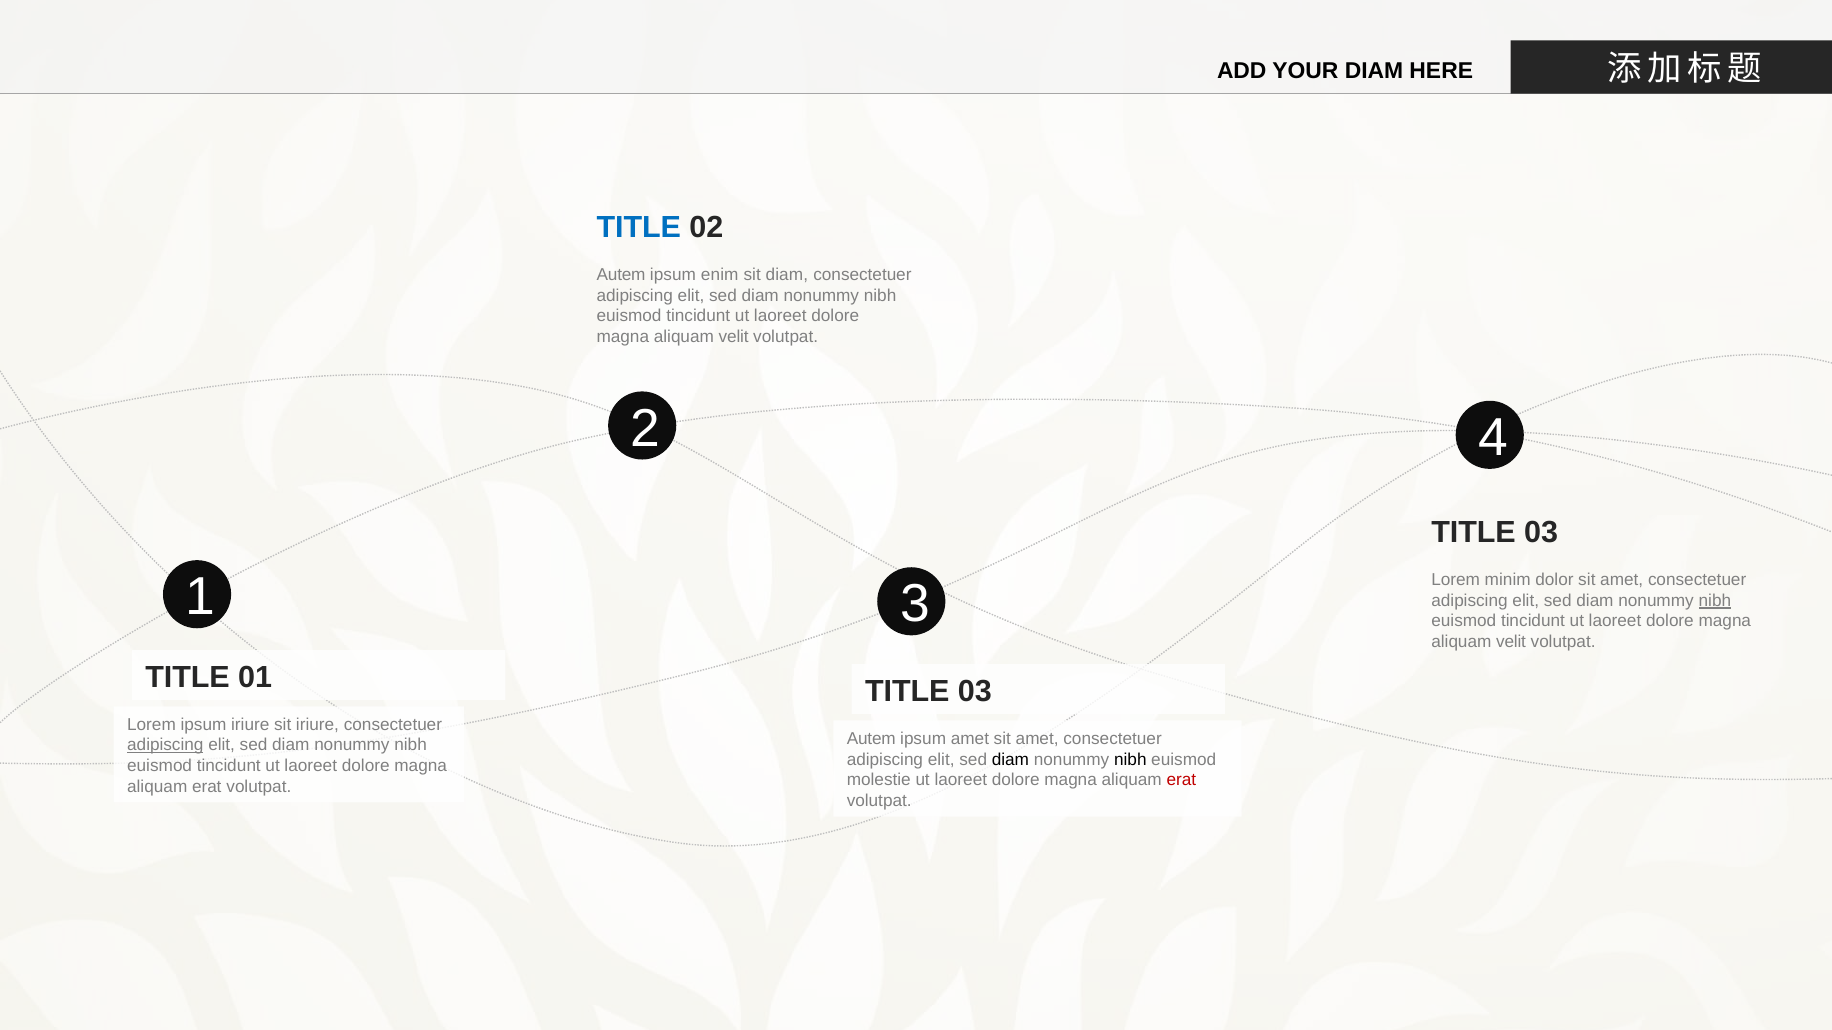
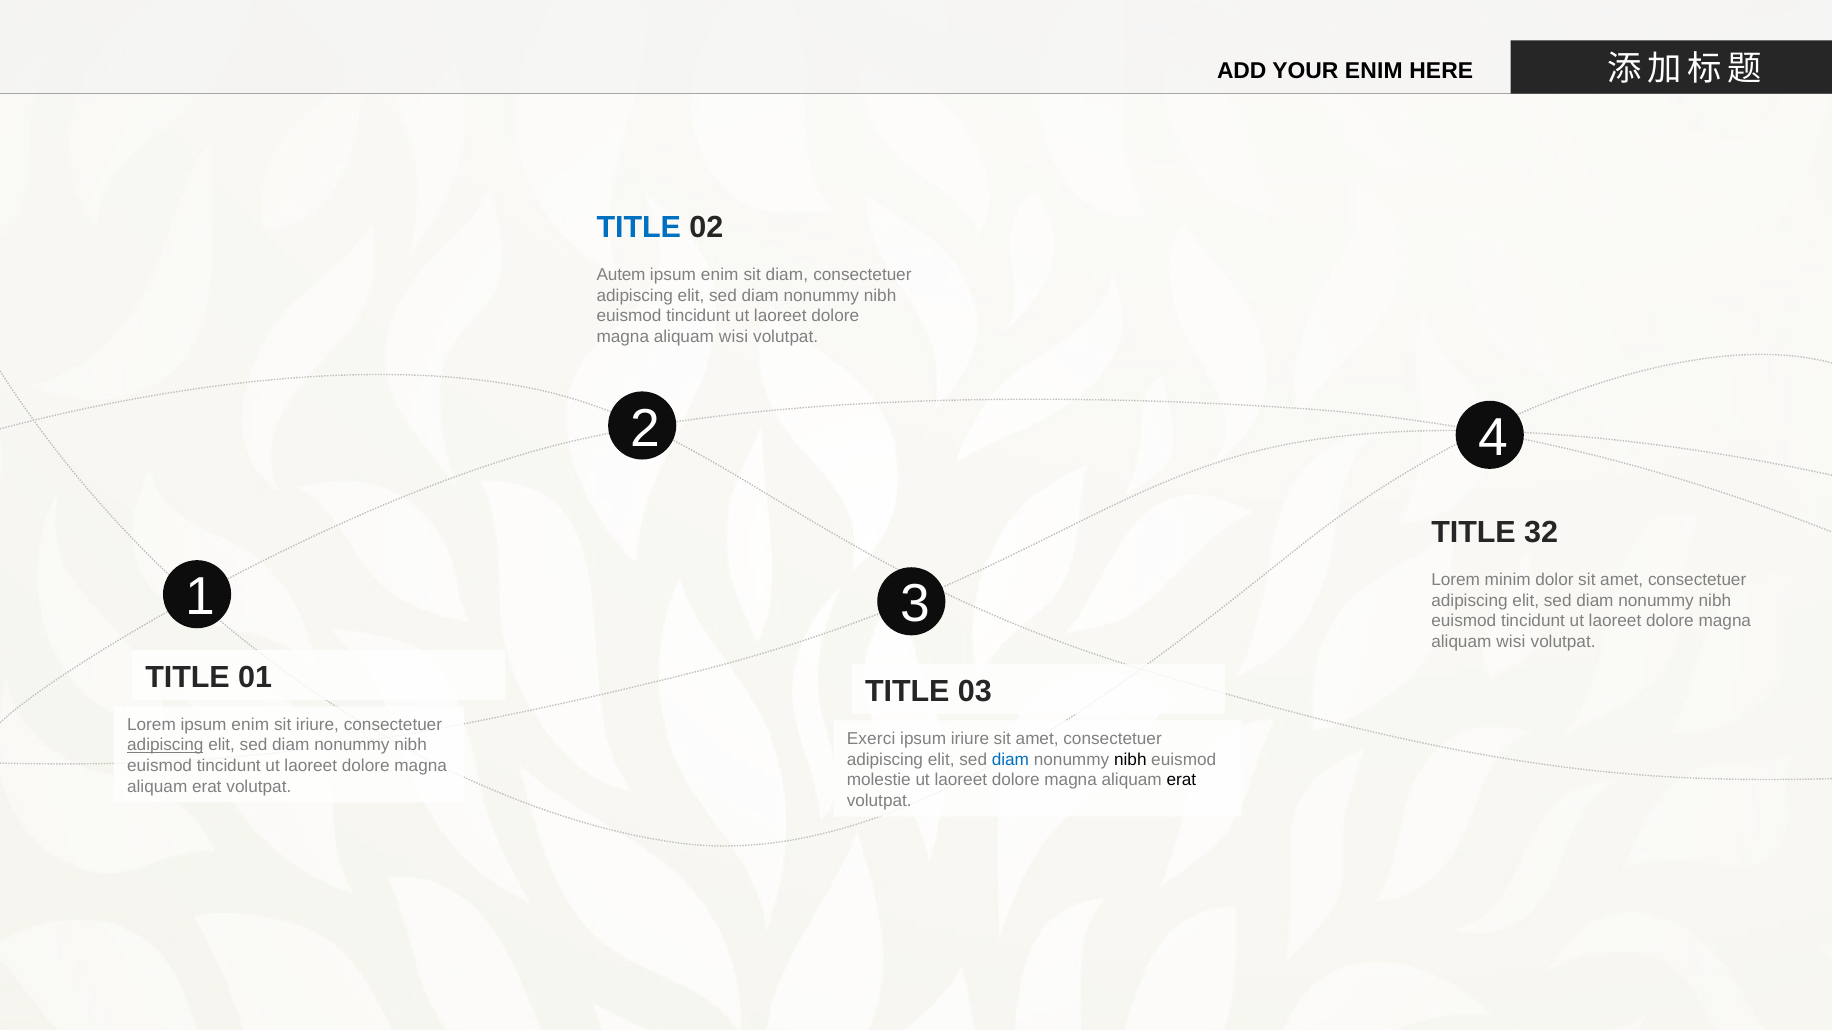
YOUR DIAM: DIAM -> ENIM (1374, 71)
velit: velit -> wisi (734, 337)
03: 03 -> 32 (1541, 533)
nibh underline: present -> none (1715, 601)
velit: velit -> wisi (1511, 642)
Lorem ipsum iriure: iriure -> enim (250, 725)
Autem: Autem -> Exerci (871, 739)
ipsum amet: amet -> iriure (970, 739)
diam colour: black -> blue (1010, 760)
erat colour: red -> black (1181, 780)
